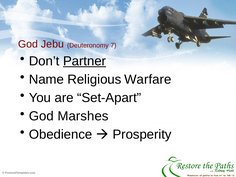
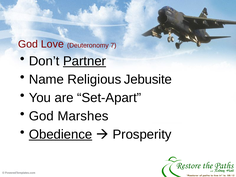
Jebu: Jebu -> Love (52, 44)
Warfare: Warfare -> Jebusite (148, 79)
Obedience underline: none -> present (61, 134)
